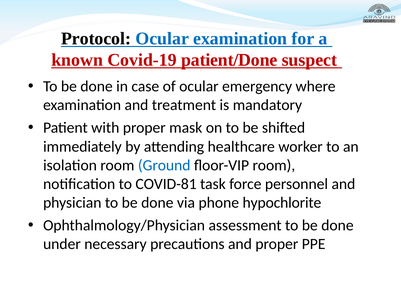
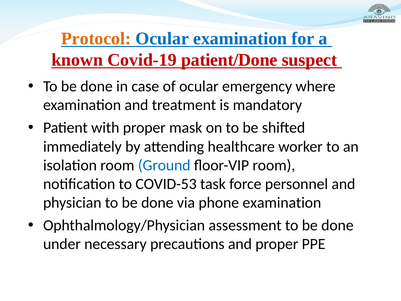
Protocol colour: black -> orange (96, 39)
COVID-81: COVID-81 -> COVID-53 (166, 184)
phone hypochlorite: hypochlorite -> examination (282, 203)
